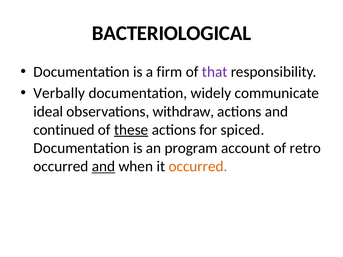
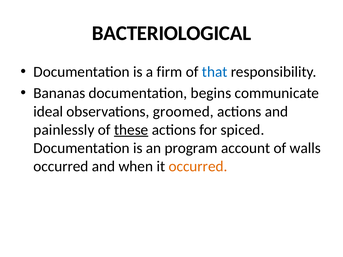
that colour: purple -> blue (215, 72)
Verbally: Verbally -> Bananas (59, 93)
widely: widely -> begins (211, 93)
withdraw: withdraw -> groomed (183, 112)
continued: continued -> painlessly (64, 130)
retro: retro -> walls (305, 148)
and underline: present -> none (103, 166)
